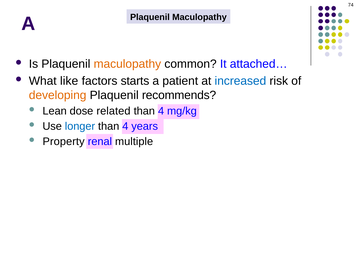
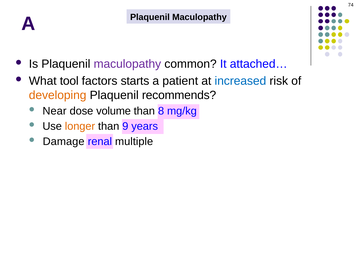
maculopathy colour: orange -> purple (127, 64)
like: like -> tool (69, 81)
Lean: Lean -> Near (55, 111)
related: related -> volume (114, 111)
4: 4 -> 8 (161, 111)
longer colour: blue -> orange (80, 126)
4: 4 -> 9 (125, 126)
Property: Property -> Damage (64, 141)
